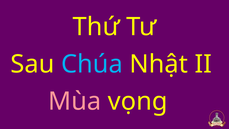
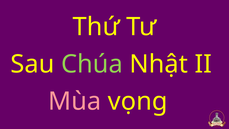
Chúa colour: light blue -> light green (92, 64)
